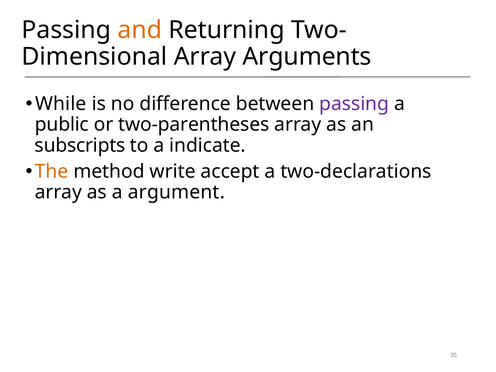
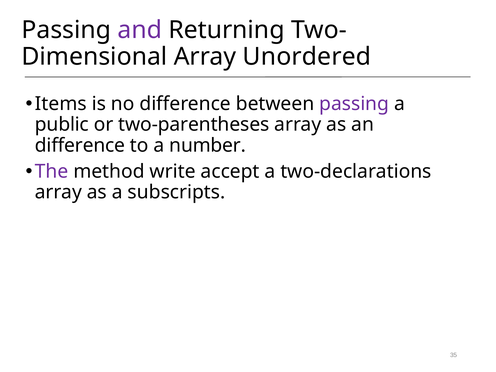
and colour: orange -> purple (140, 30)
Arguments: Arguments -> Unordered (307, 57)
While: While -> Items (61, 104)
subscripts: subscripts -> difference (80, 145)
indicate: indicate -> number (208, 145)
The colour: orange -> purple (52, 171)
argument: argument -> subscripts (176, 192)
